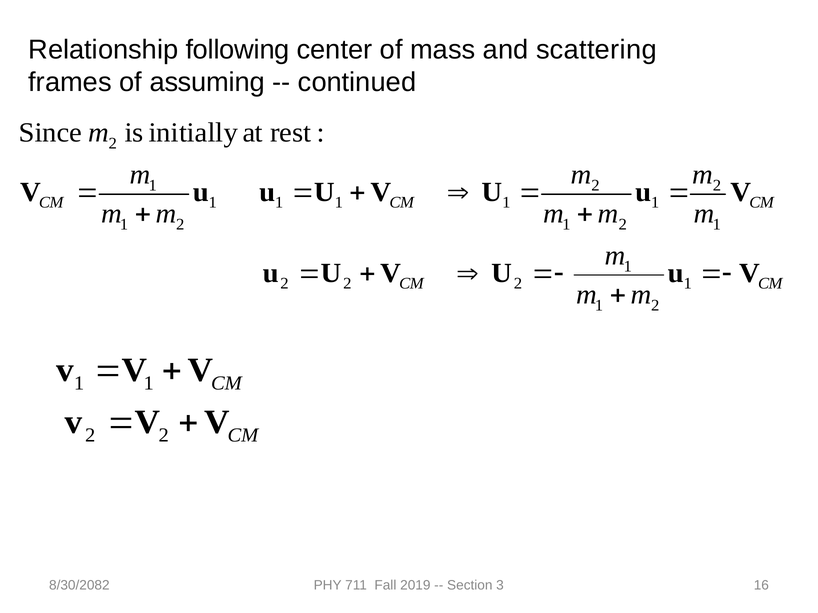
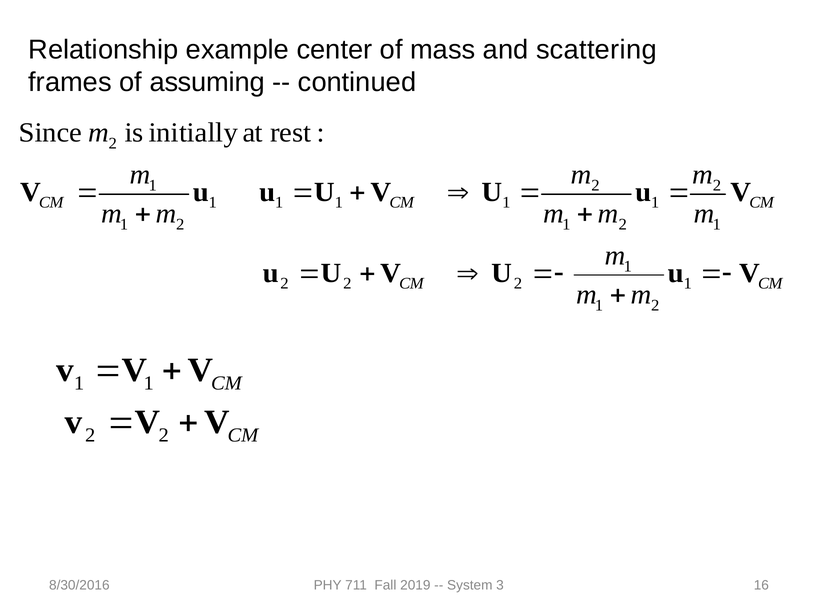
following: following -> example (238, 50)
8/30/2082: 8/30/2082 -> 8/30/2016 (79, 586)
Section: Section -> System (470, 586)
